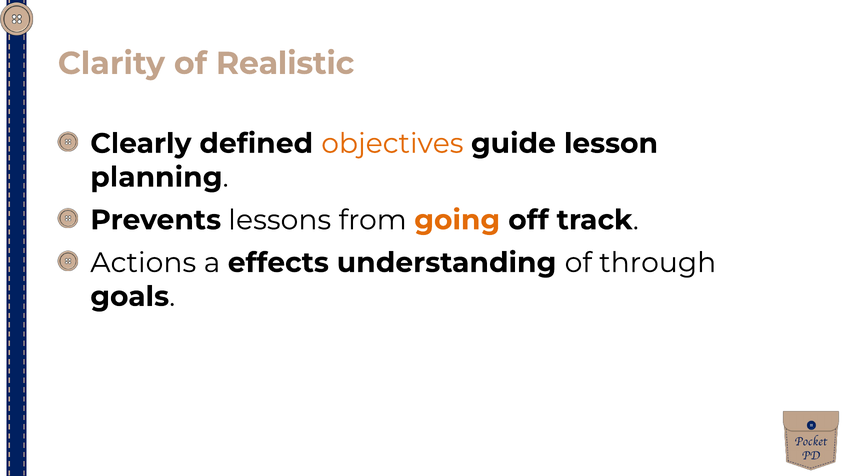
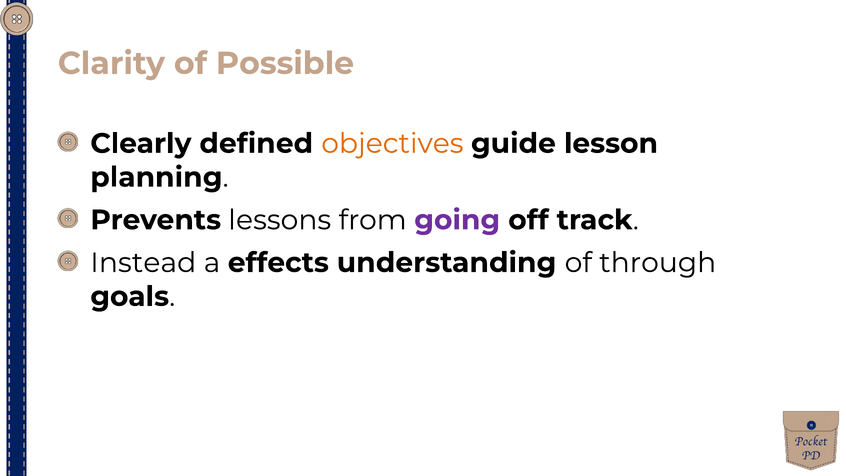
Realistic: Realistic -> Possible (285, 63)
going colour: orange -> purple (457, 220)
Actions: Actions -> Instead (143, 263)
